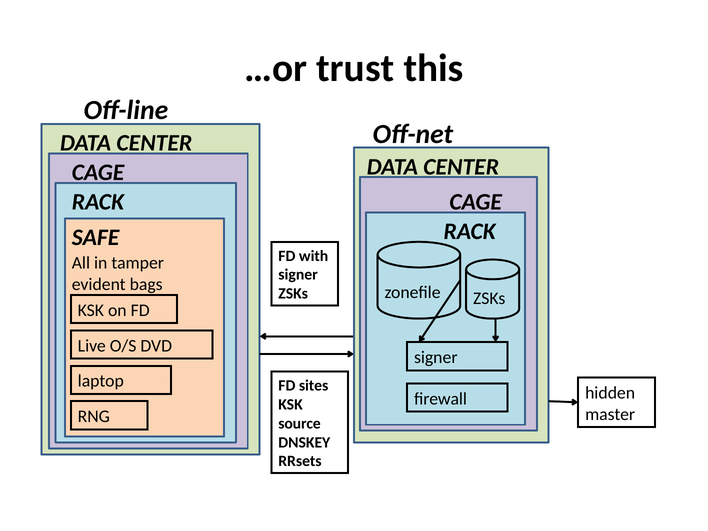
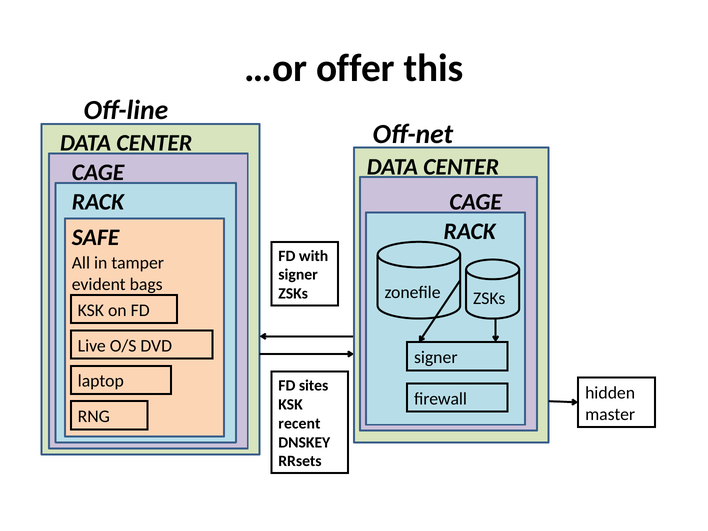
trust: trust -> offer (355, 68)
source: source -> recent (299, 423)
